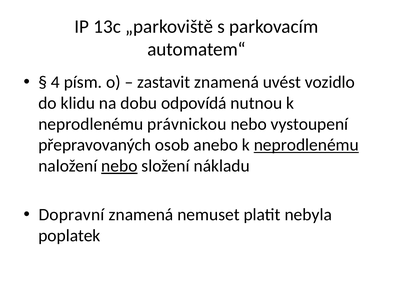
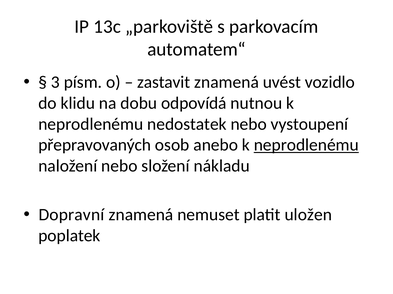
4: 4 -> 3 (55, 82)
právnickou: právnickou -> nedostatek (187, 124)
nebo underline: present -> none (119, 166)
nebyla: nebyla -> uložen (308, 215)
